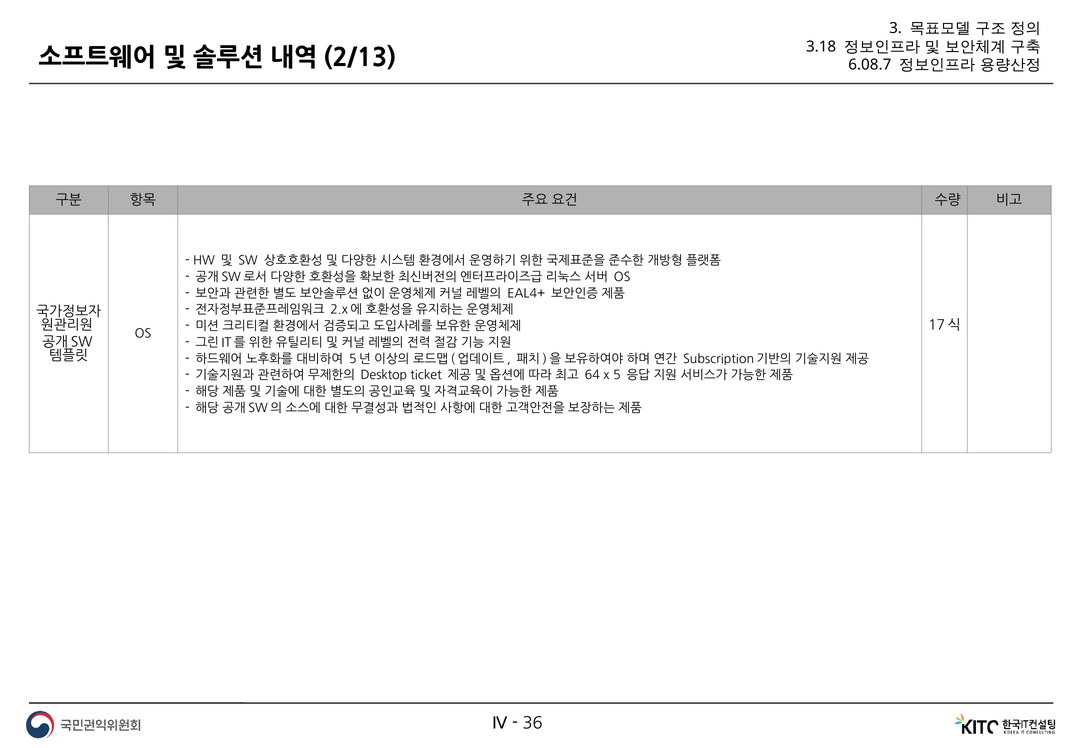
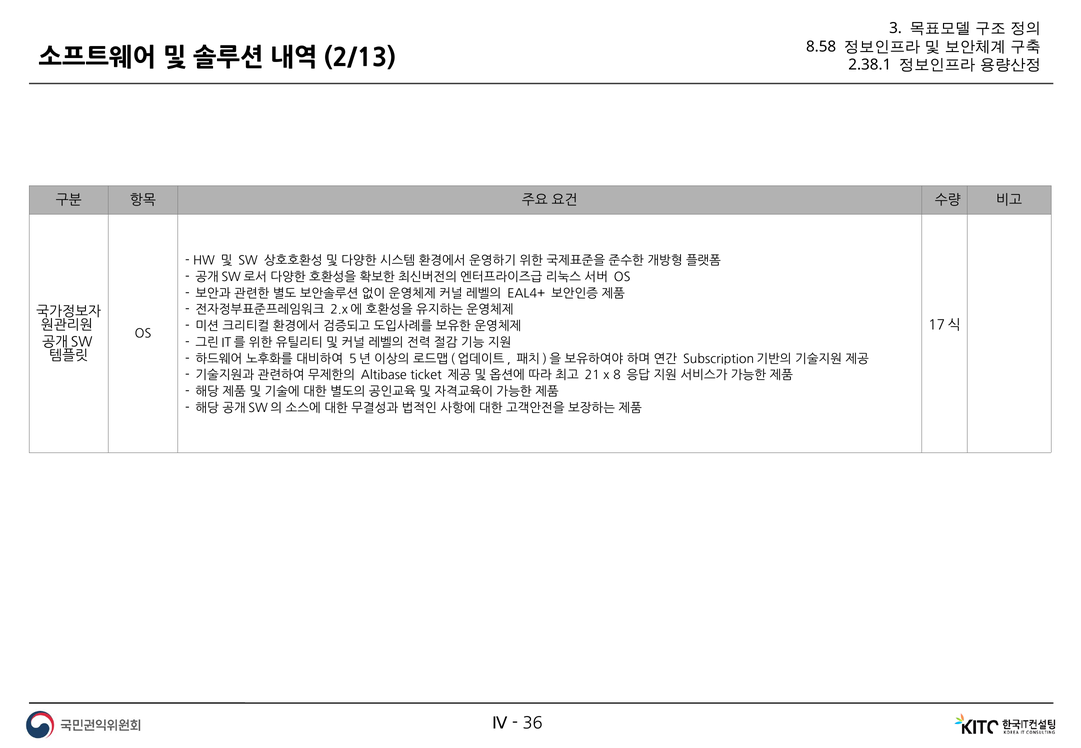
3.18: 3.18 -> 8.58 (821, 47)
6.08.7: 6.08.7 -> 2.38.1 (870, 65)
Desktop: Desktop -> Altibase (384, 375)
64: 64 -> 21 (592, 375)
5: 5 -> 8 (617, 375)
